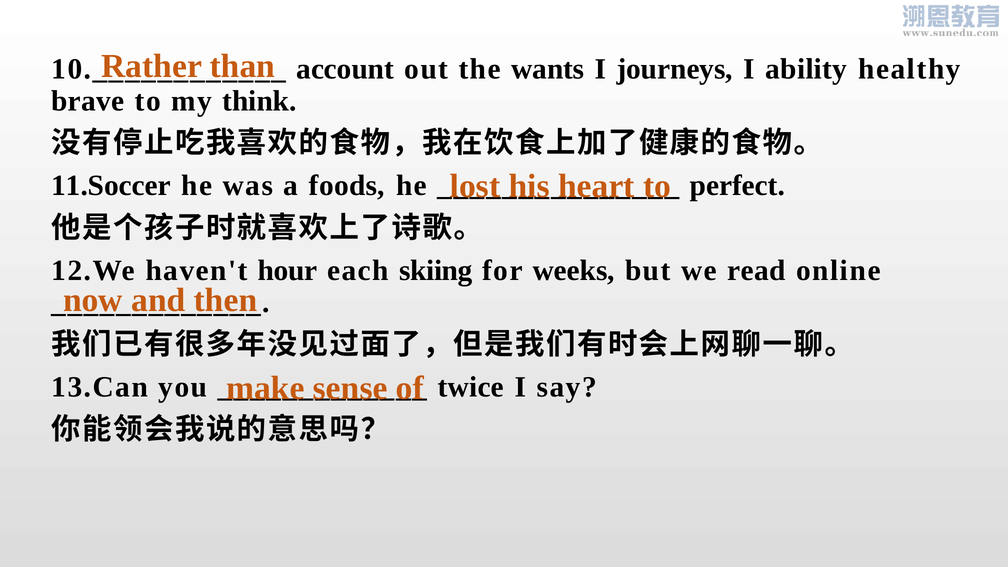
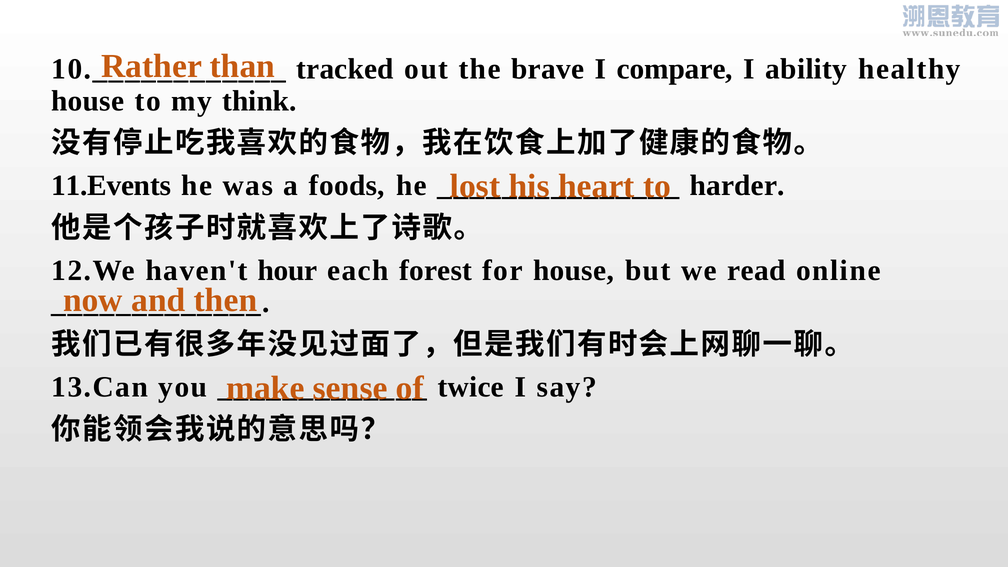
account: account -> tracked (345, 69)
wants: wants -> brave (548, 69)
journeys: journeys -> compare (675, 69)
brave: brave -> house (88, 101)
11.Soccer: 11.Soccer -> 11.Events (111, 186)
perfect: perfect -> harder (737, 186)
skiing: skiing -> forest (436, 270)
for weeks: weeks -> house (574, 270)
